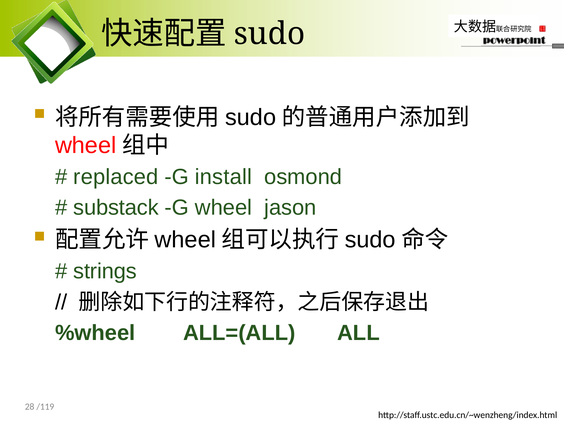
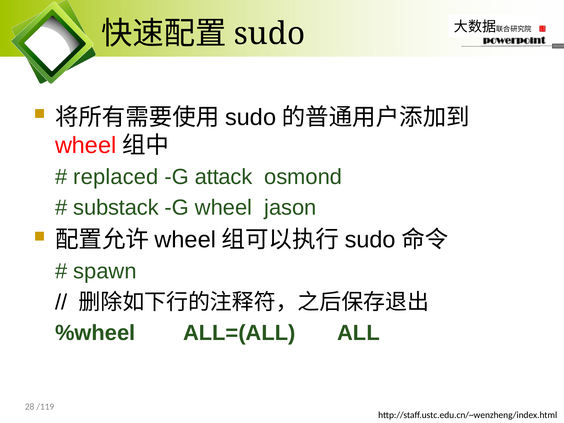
install: install -> attack (224, 177)
strings: strings -> spawn (105, 271)
